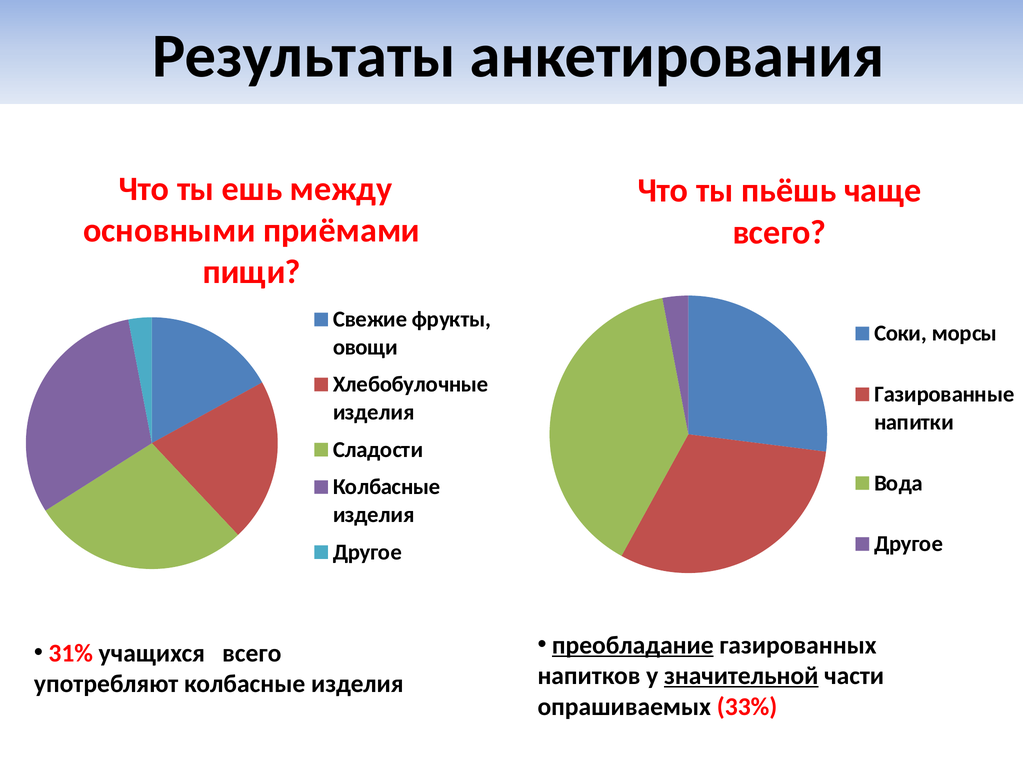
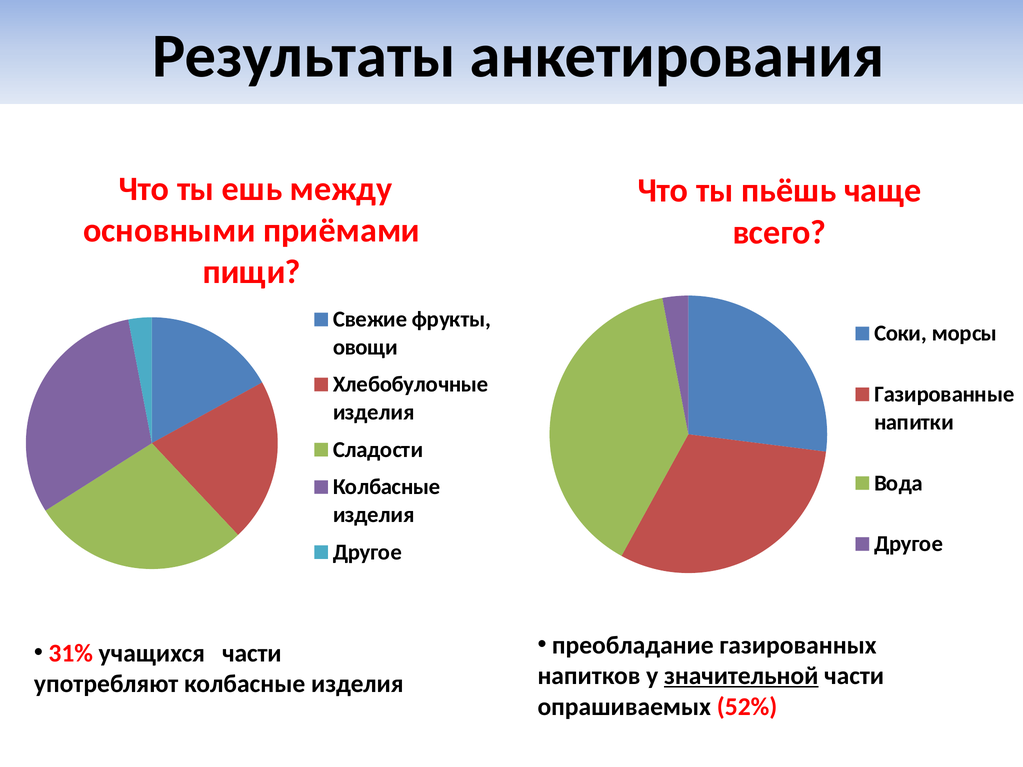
преобладание underline: present -> none (633, 646)
учащихся всего: всего -> части (252, 654)
33%: 33% -> 52% (747, 707)
